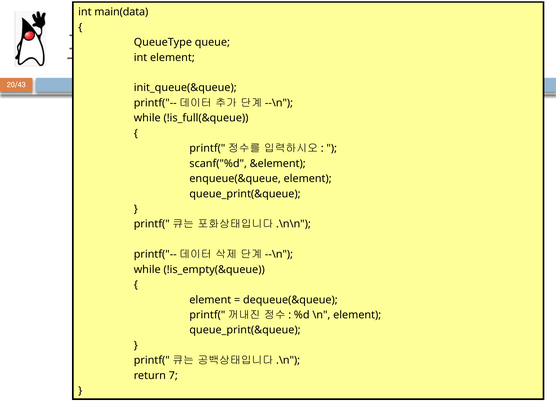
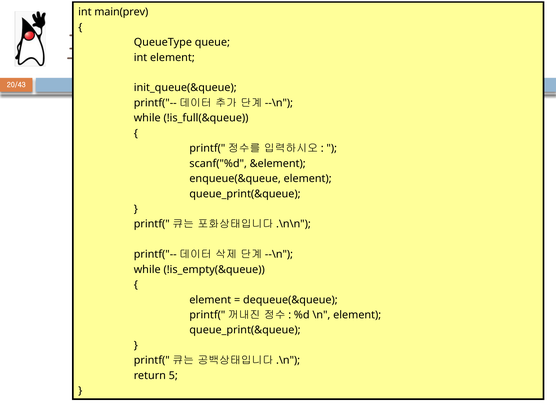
main(data: main(data -> main(prev (121, 12)
7: 7 -> 5 (173, 376)
